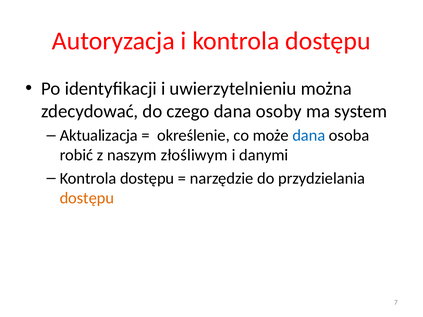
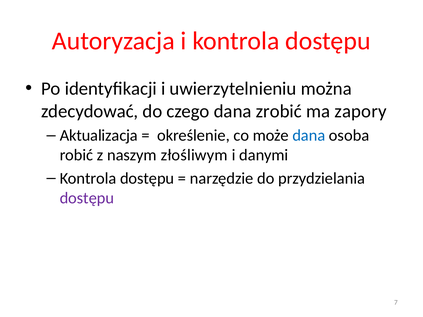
osoby: osoby -> zrobić (279, 111)
system: system -> zapory (361, 111)
dostępu colour: orange -> purple (87, 198)
